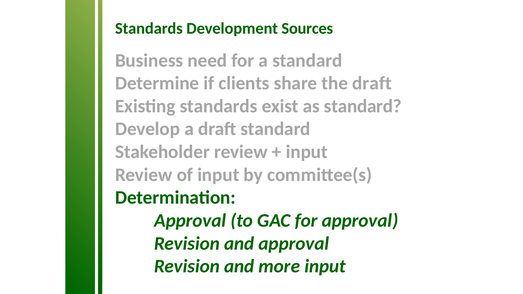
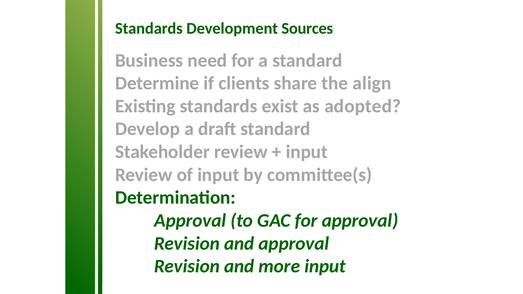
the draft: draft -> align (372, 83)
as standard: standard -> adopted (363, 106)
